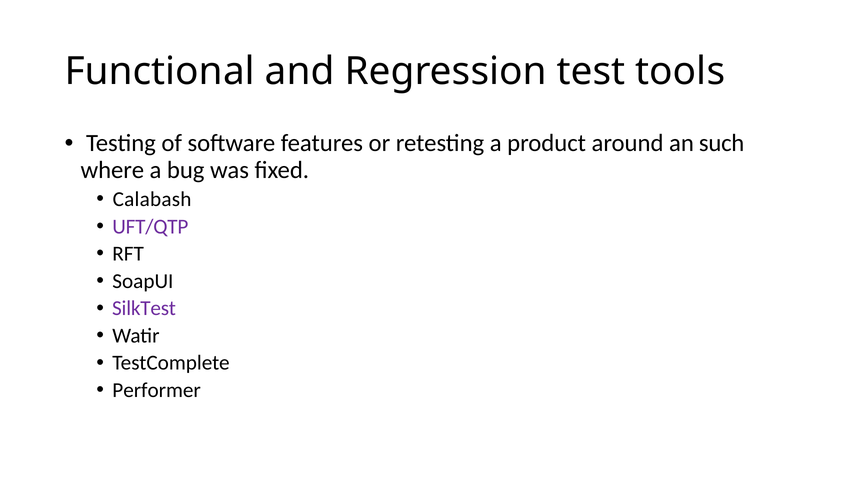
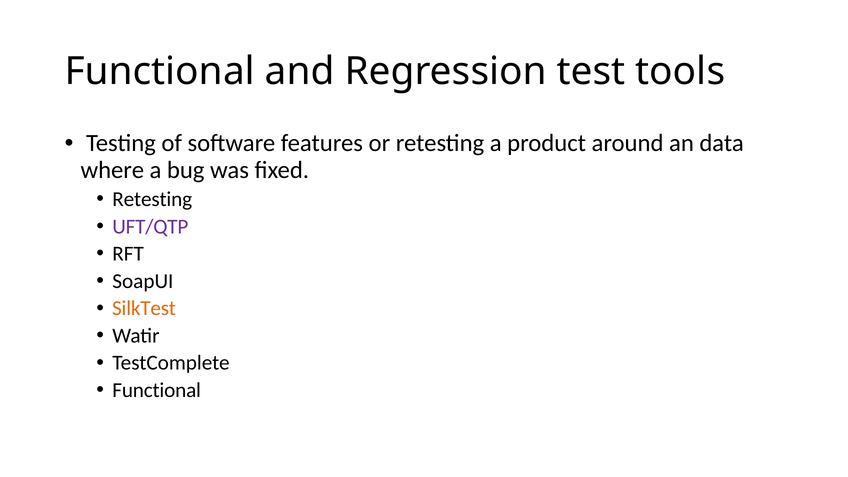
such: such -> data (722, 143)
Calabash: Calabash -> Retesting (152, 199)
SilkTest colour: purple -> orange (144, 308)
Performer: Performer -> Functional (157, 390)
